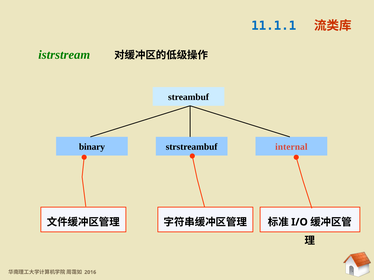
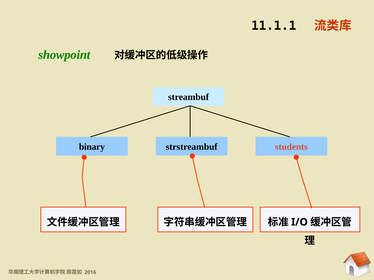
11.1.1 colour: blue -> black (274, 26)
istrstream: istrstream -> showpoint (64, 55)
internal: internal -> students (291, 147)
